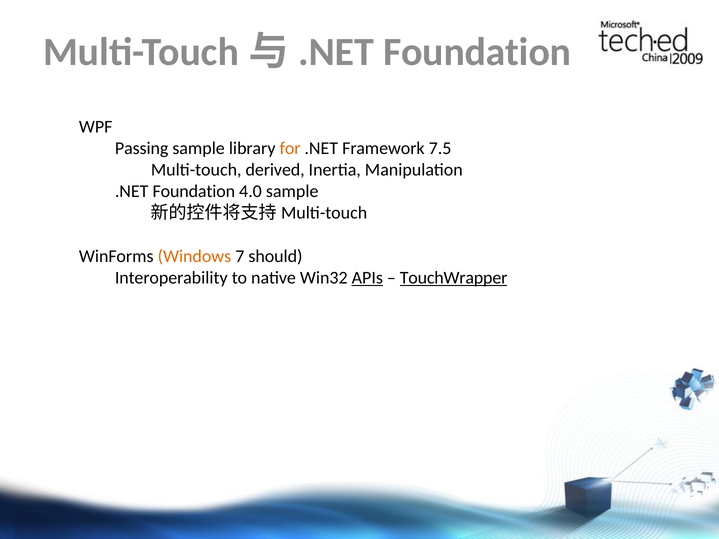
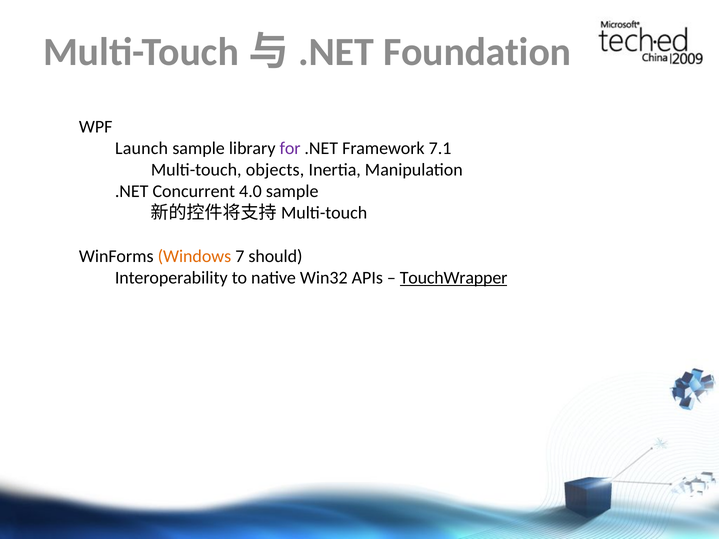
Passing: Passing -> Launch (142, 148)
for colour: orange -> purple (290, 148)
7.5: 7.5 -> 7.1 (440, 148)
derived: derived -> objects (275, 170)
.NET Foundation: Foundation -> Concurrent (194, 192)
APIs underline: present -> none (367, 278)
